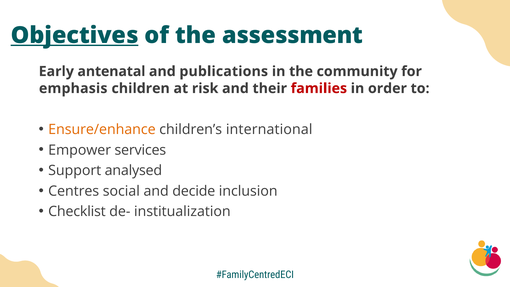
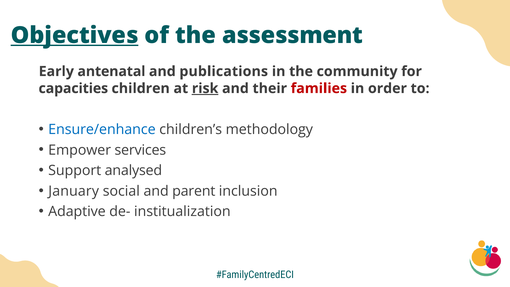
emphasis: emphasis -> capacities (73, 88)
risk underline: none -> present (205, 88)
Ensure/enhance colour: orange -> blue (102, 129)
international: international -> methodology (269, 129)
Centres: Centres -> January (74, 191)
decide: decide -> parent (194, 191)
Checklist: Checklist -> Adaptive (77, 212)
